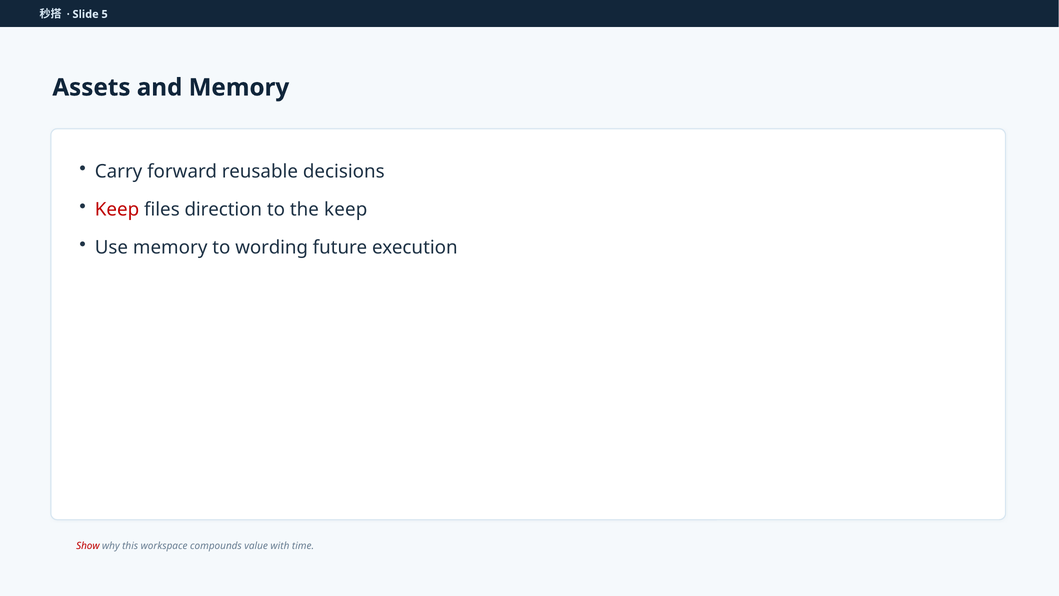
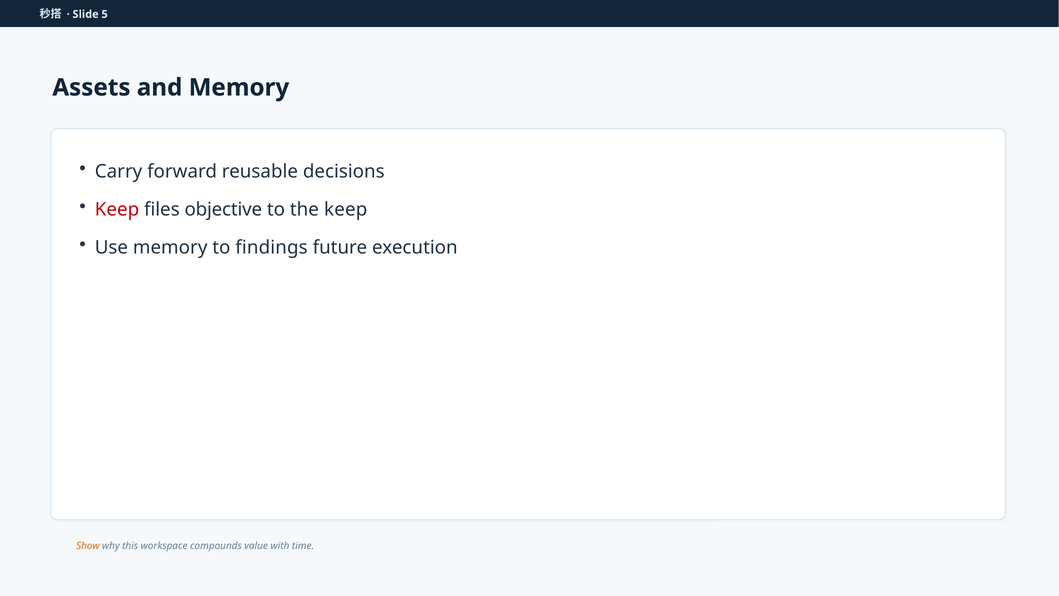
direction: direction -> objective (223, 209)
wording: wording -> findings (272, 247)
Show colour: red -> orange (88, 546)
